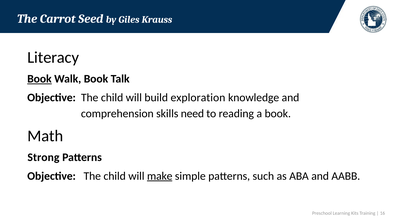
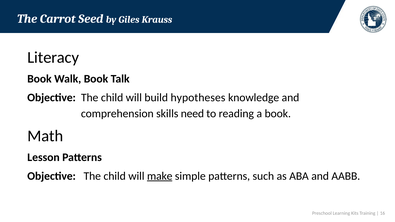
Book underline: present -> none (39, 79)
exploration: exploration -> hypotheses (198, 98)
Strong: Strong -> Lesson (43, 158)
